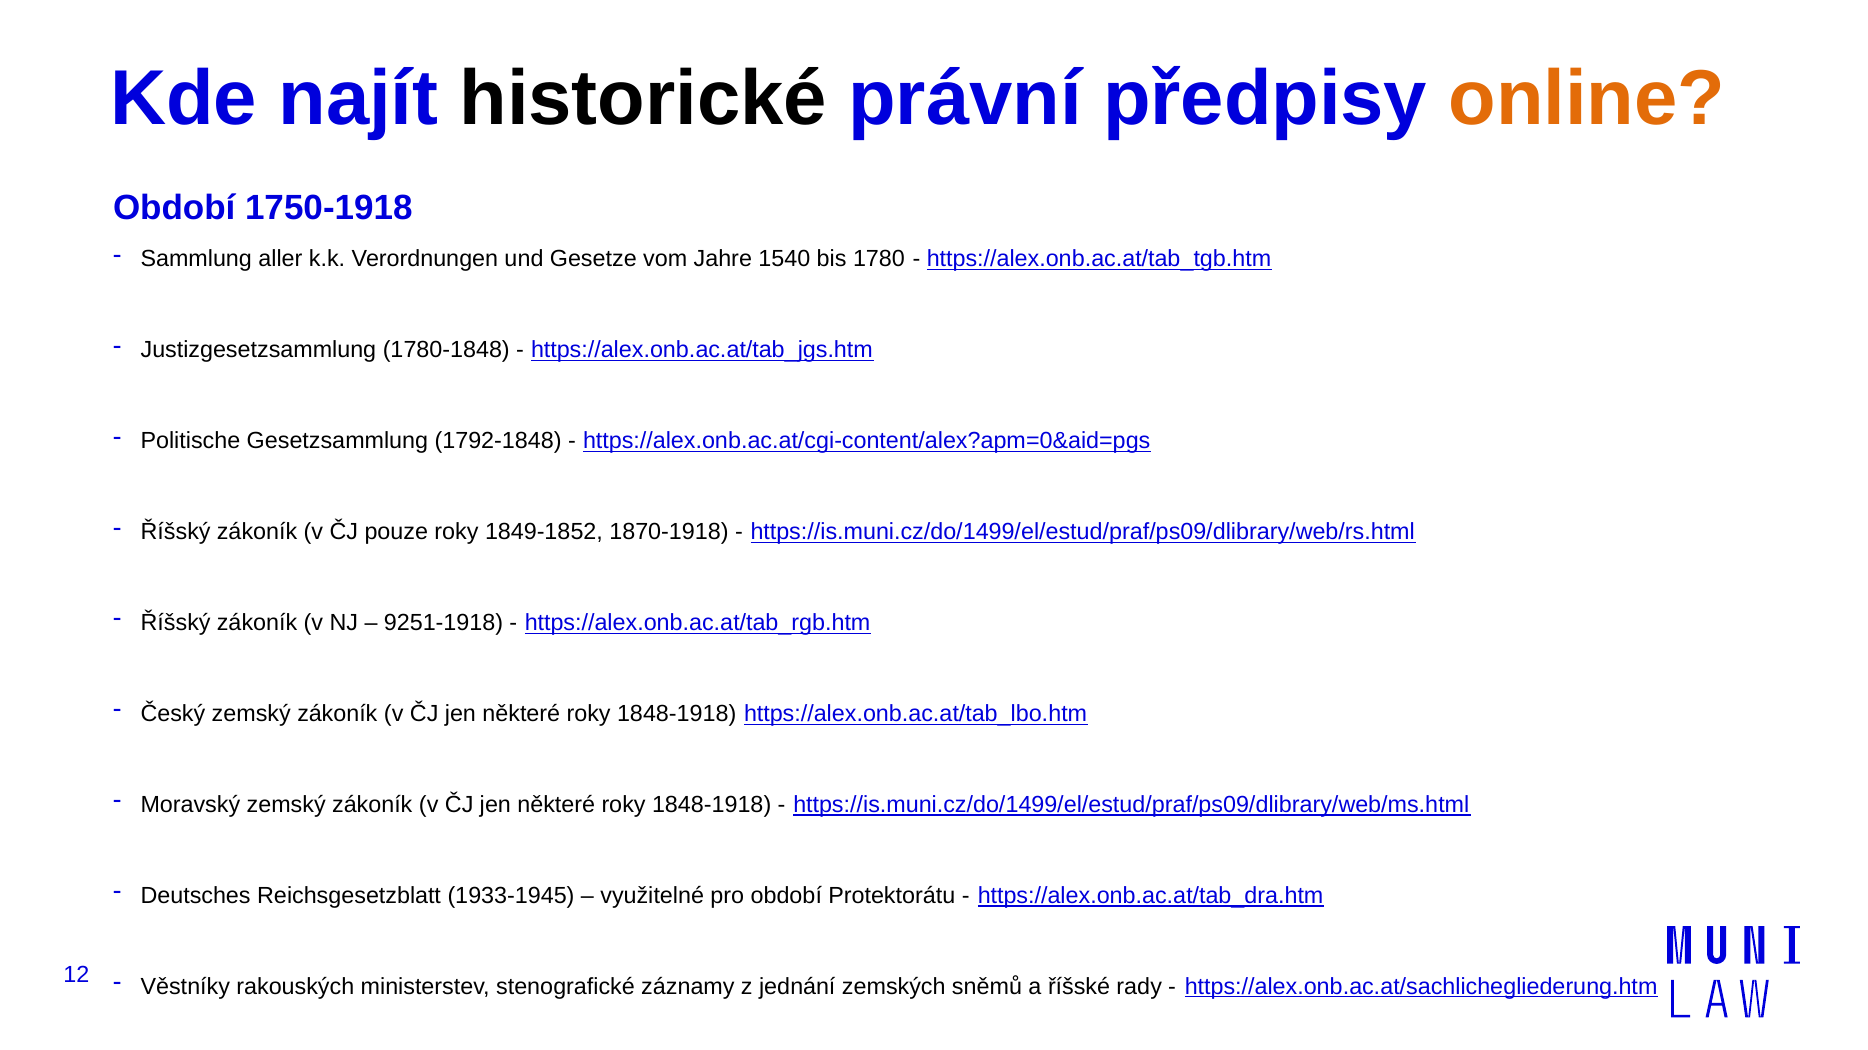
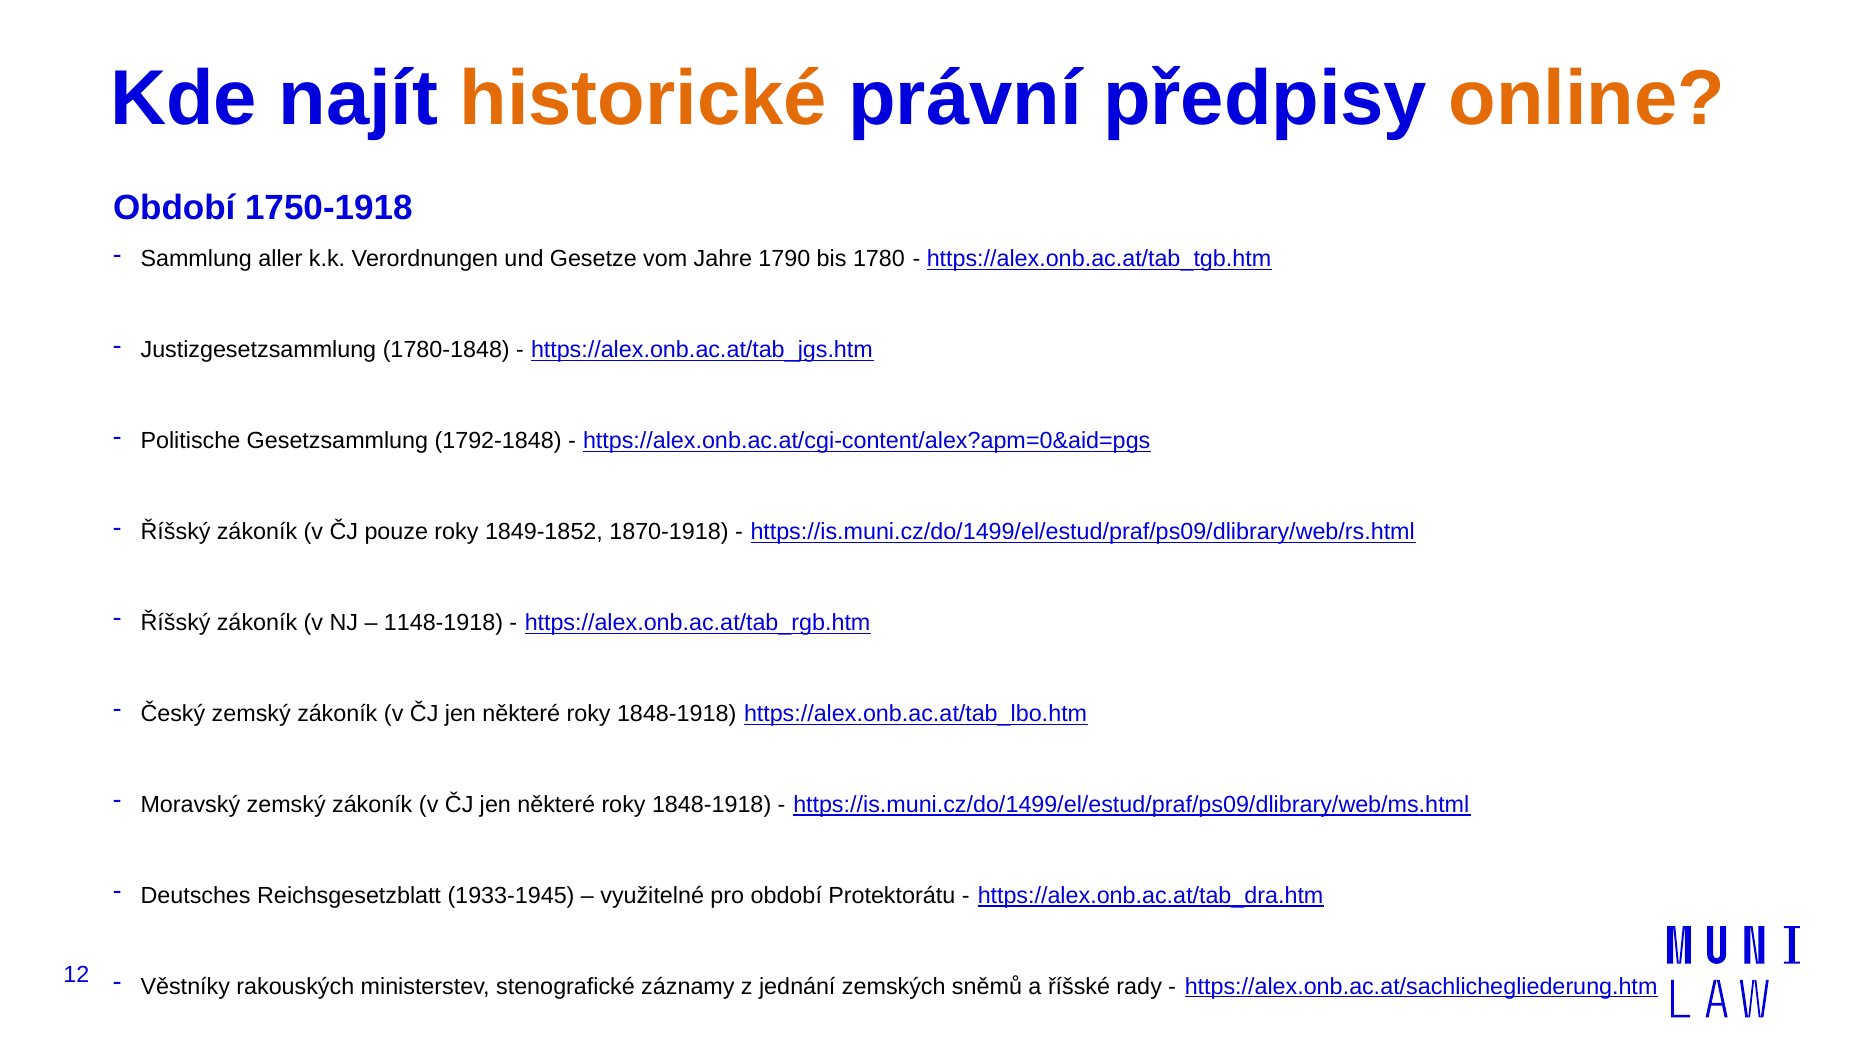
historické colour: black -> orange (643, 99)
1540: 1540 -> 1790 (784, 259)
9251-1918: 9251-1918 -> 1148-1918 (443, 623)
